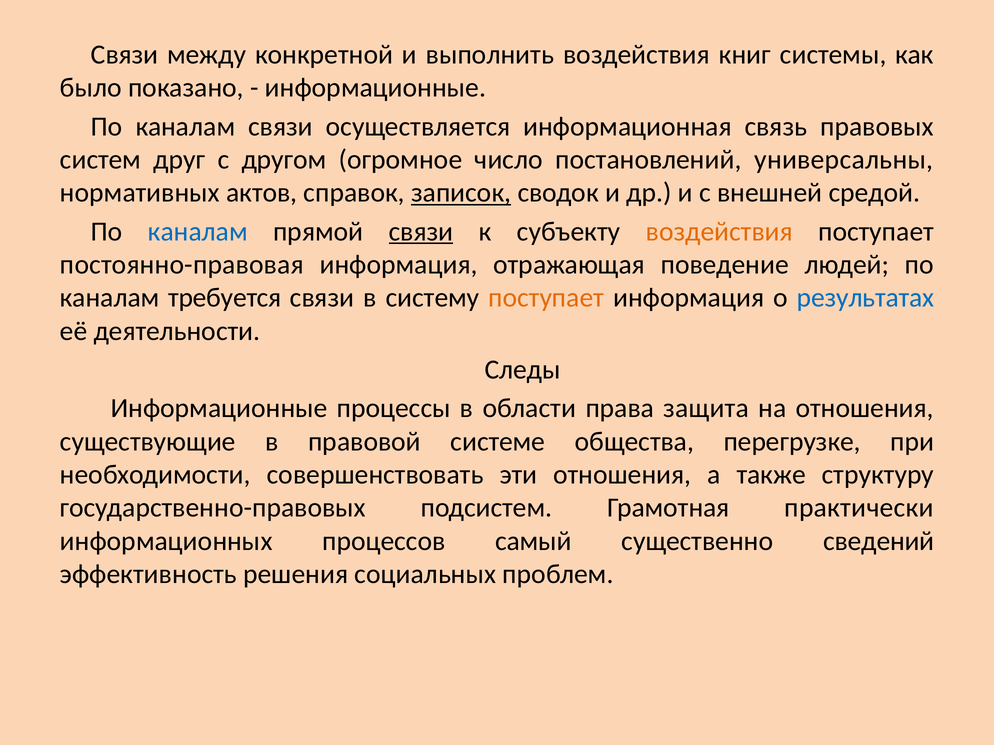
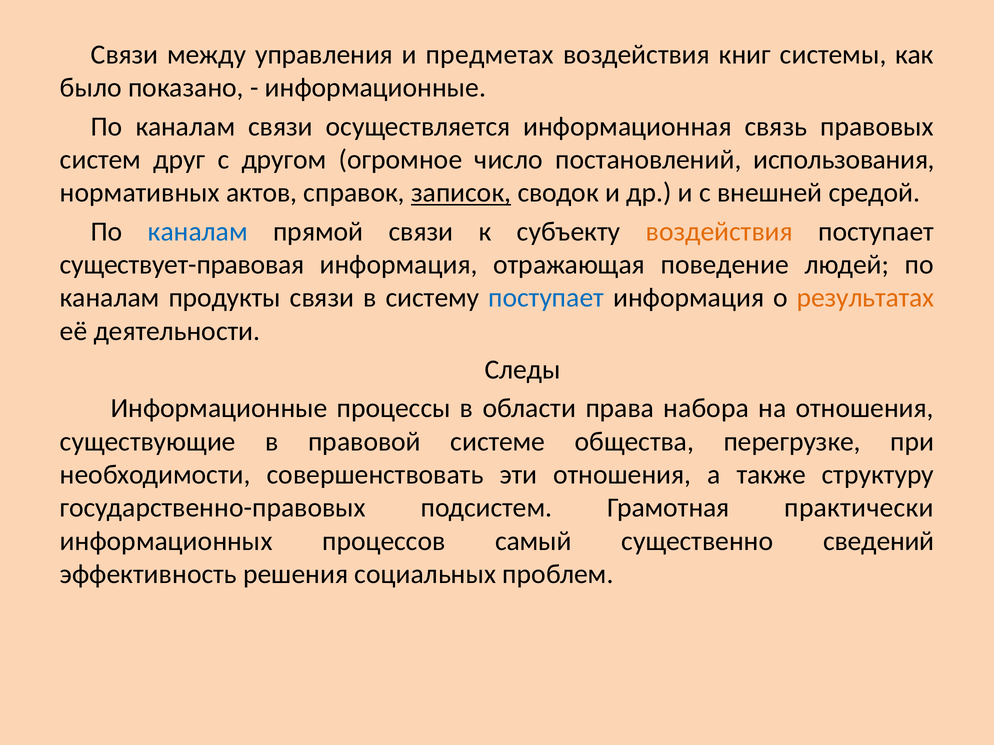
конкретной: конкретной -> управления (324, 55)
выполнить: выполнить -> предметах (490, 55)
универсальны: универсальны -> использования (844, 160)
связи underline: present -> none (421, 232)
постоянно-правовая: постоянно-правовая -> существует-правовая (182, 265)
требуется: требуется -> продукты (225, 298)
поступает colour: orange -> blue (546, 298)
результатах colour: blue -> orange (866, 298)
защита: защита -> набора (706, 409)
